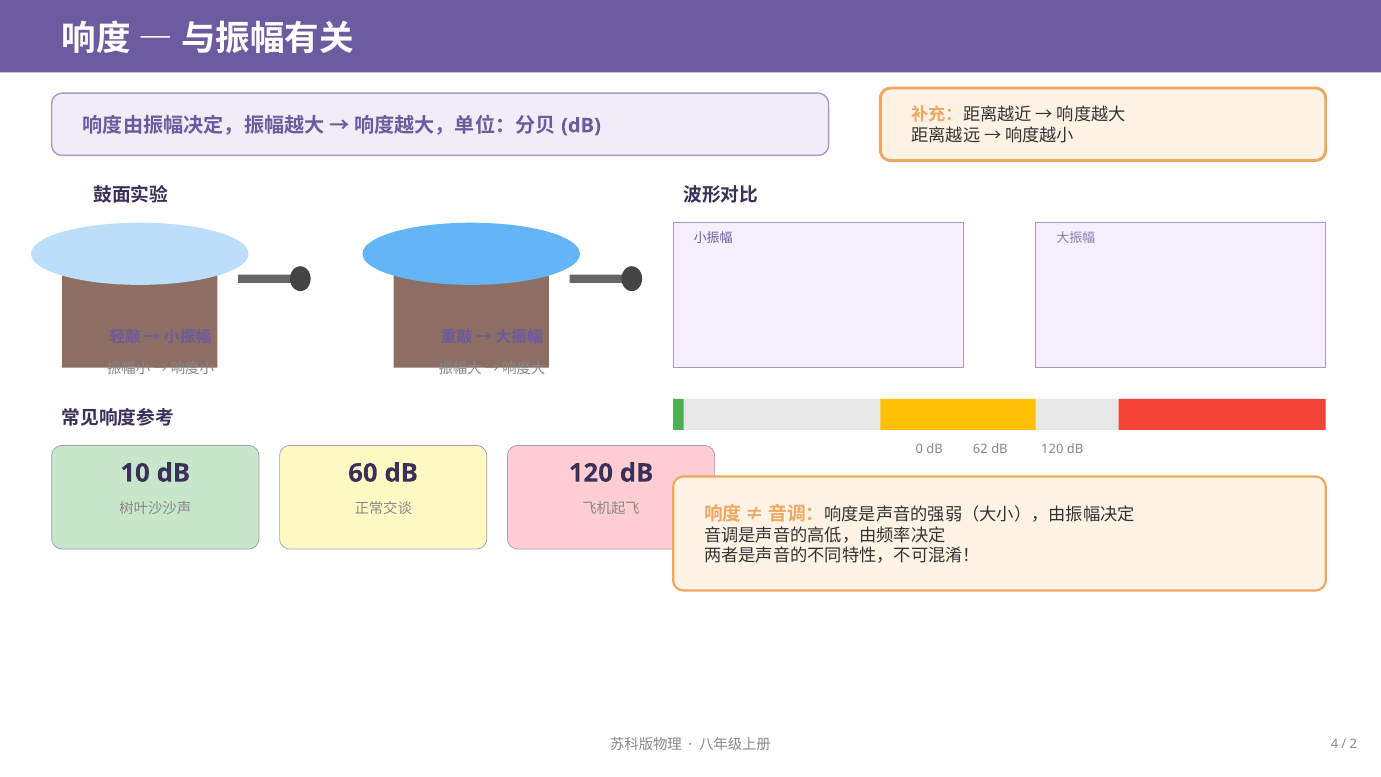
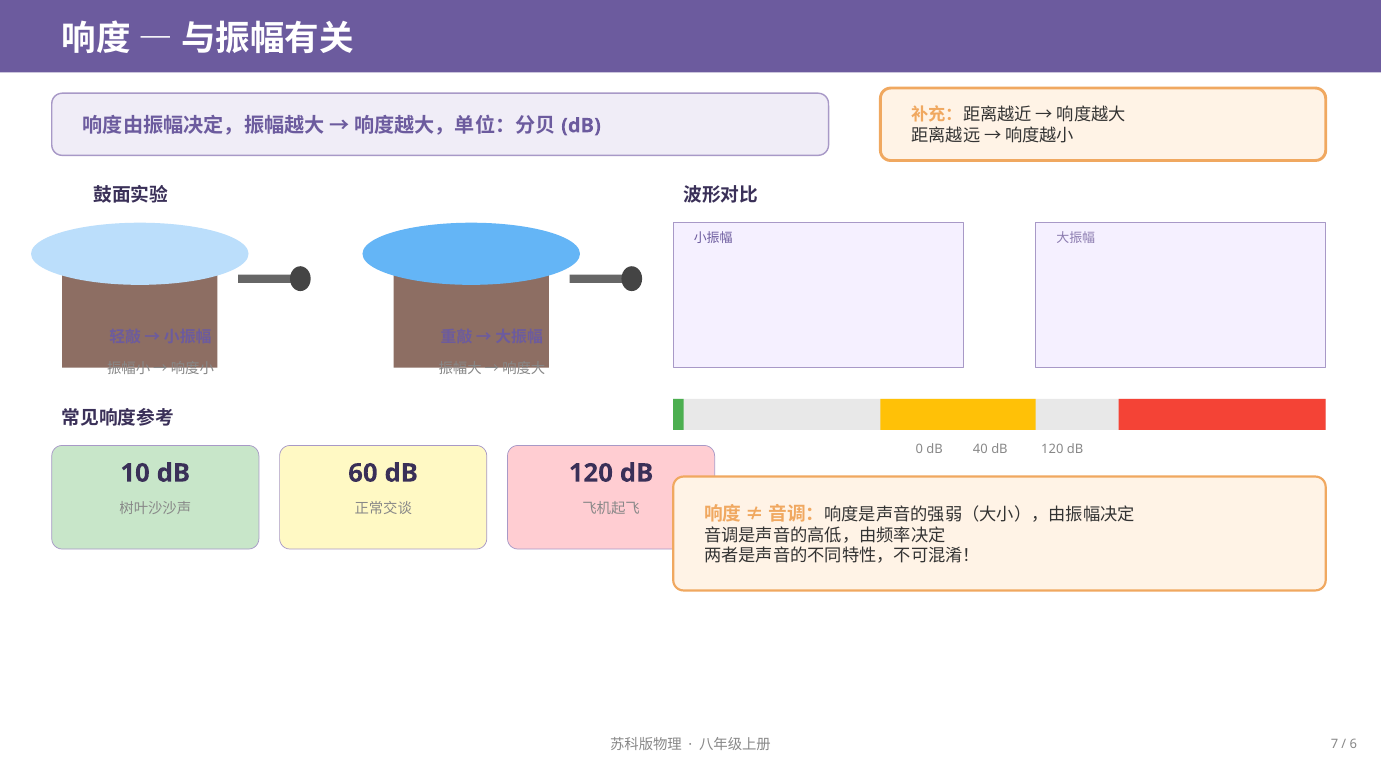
62: 62 -> 40 (980, 449)
4: 4 -> 7 (1334, 744)
2: 2 -> 6 (1353, 744)
